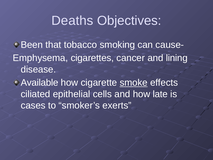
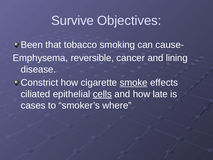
Deaths: Deaths -> Survive (73, 21)
cigarettes: cigarettes -> reversible (92, 58)
Available: Available -> Constrict (39, 83)
cells underline: none -> present (102, 94)
exerts: exerts -> where (117, 105)
